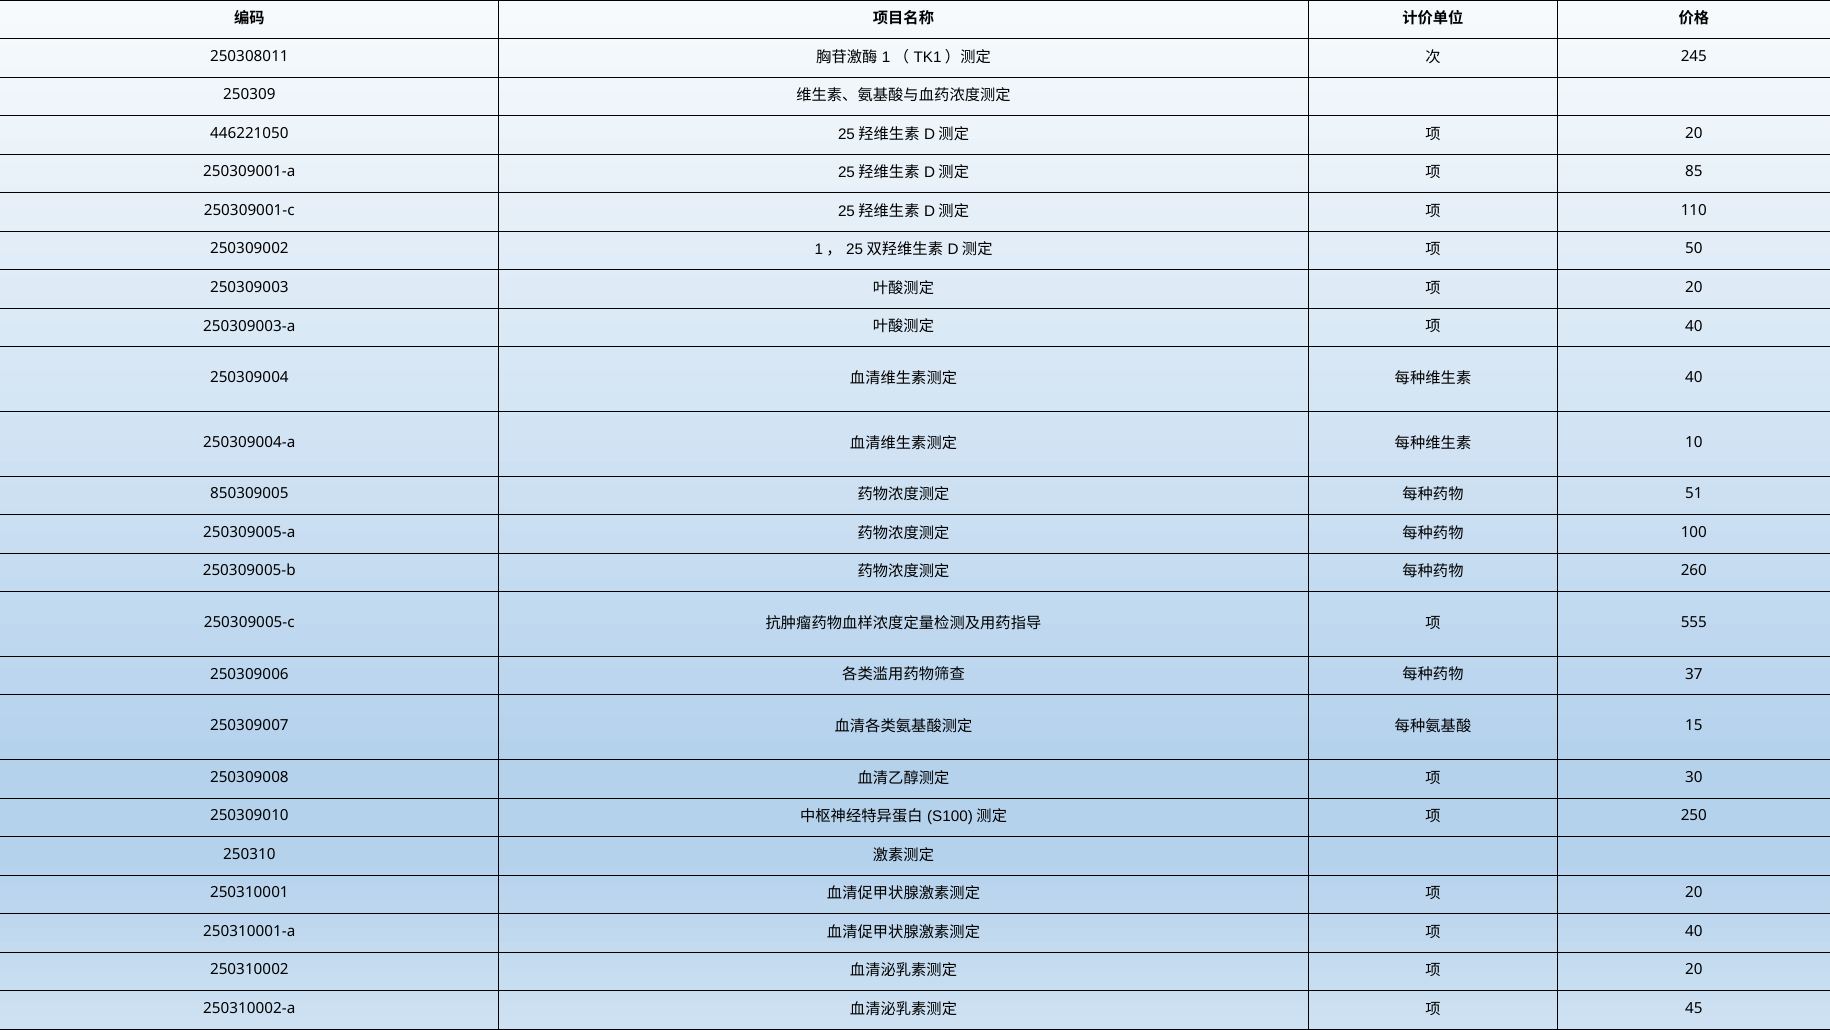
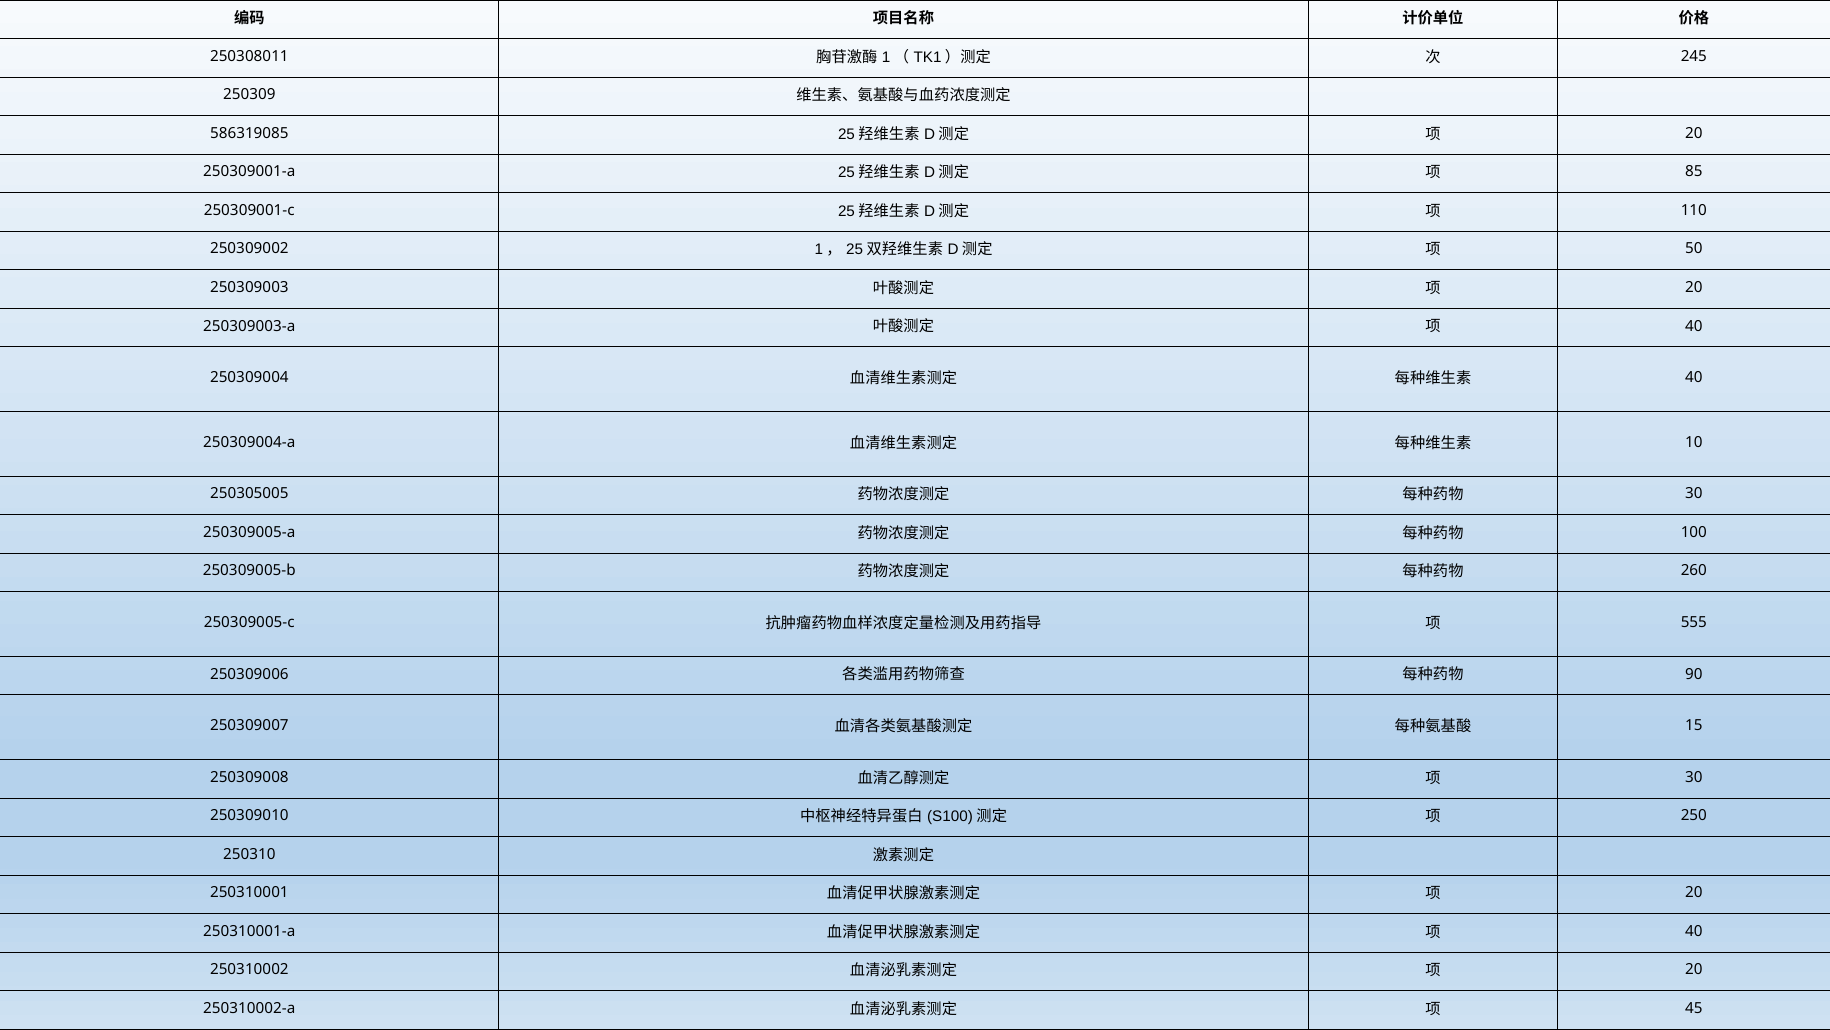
446221050: 446221050 -> 586319085 (249, 133)
850309005: 850309005 -> 250305005 (249, 493)
51: 51 -> 30 (1694, 493)
37: 37 -> 90 (1694, 674)
